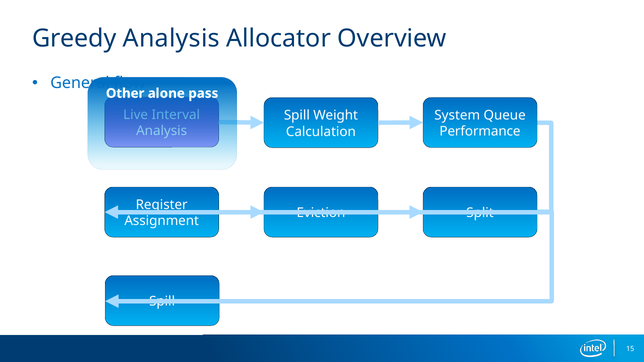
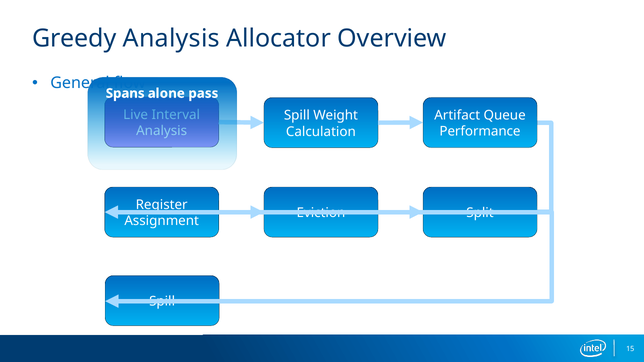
Other: Other -> Spans (125, 93)
System: System -> Artifact (457, 115)
